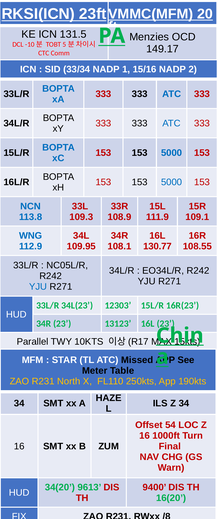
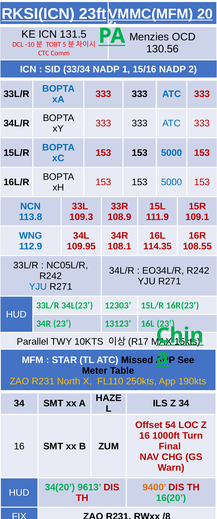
149.17: 149.17 -> 130.56 (162, 49)
130.77: 130.77 -> 114.35 (157, 246)
9400 colour: red -> orange (155, 488)
